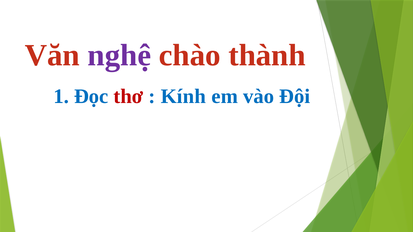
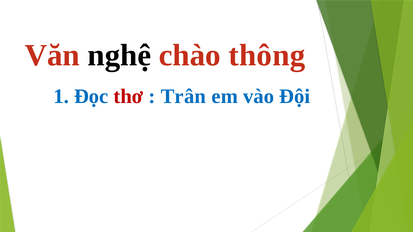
nghệ colour: purple -> black (119, 55)
thành: thành -> thông (267, 55)
Kính: Kính -> Trân (183, 97)
